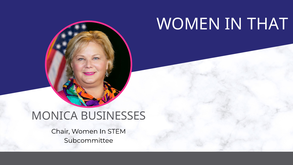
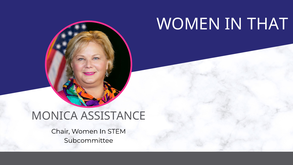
BUSINESSES: BUSINESSES -> ASSISTANCE (113, 116)
